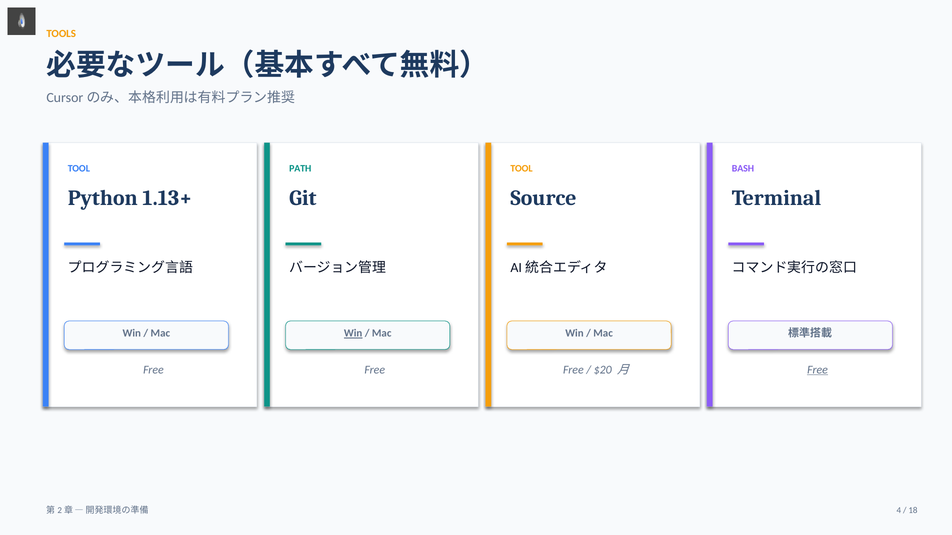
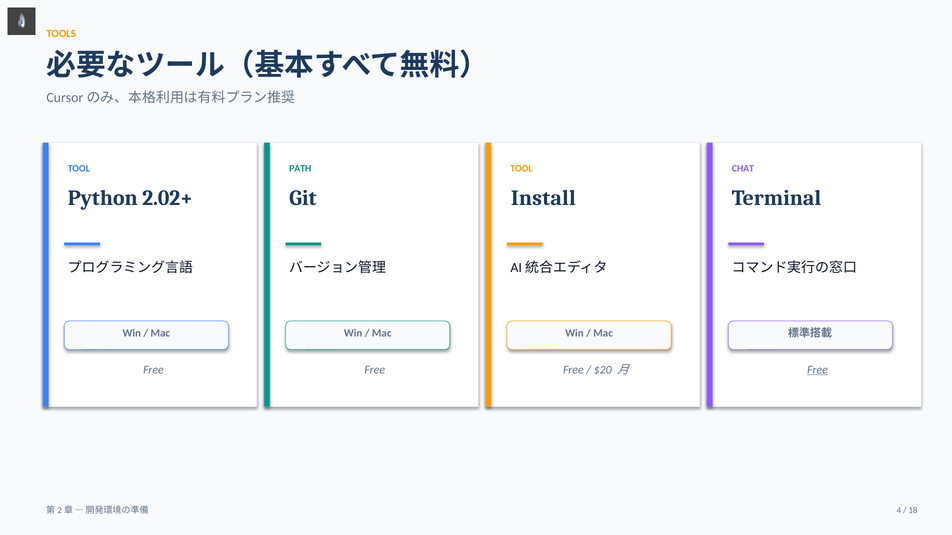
BASH: BASH -> CHAT (743, 169)
1.13+: 1.13+ -> 2.02+ (168, 198)
Source: Source -> Install (543, 198)
Win underline: present -> none (353, 334)
